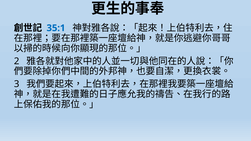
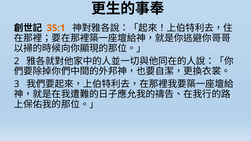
35:1 colour: blue -> orange (56, 28)
